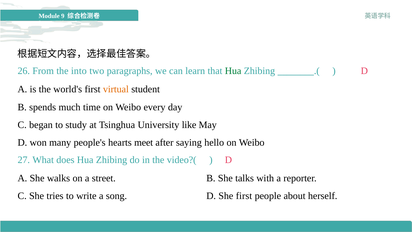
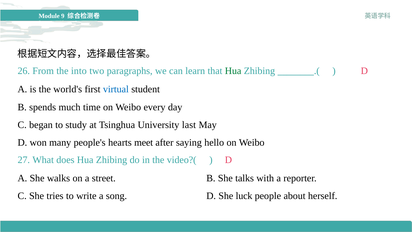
virtual colour: orange -> blue (116, 89)
like: like -> last (189, 125)
She first: first -> luck (244, 196)
